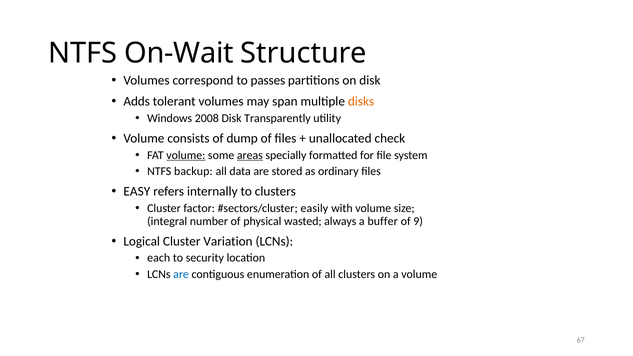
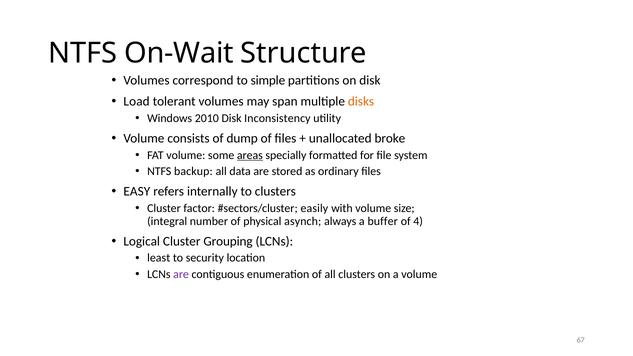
passes: passes -> simple (268, 81)
Adds: Adds -> Load (137, 101)
2008: 2008 -> 2010 (207, 118)
Transparently: Transparently -> Inconsistency (277, 118)
check: check -> broke (390, 138)
volume underline: present -> none (186, 155)
wasted: wasted -> asynch (303, 221)
9: 9 -> 4 (418, 221)
Variation: Variation -> Grouping (228, 241)
each: each -> least (159, 258)
are colour: blue -> purple (181, 274)
